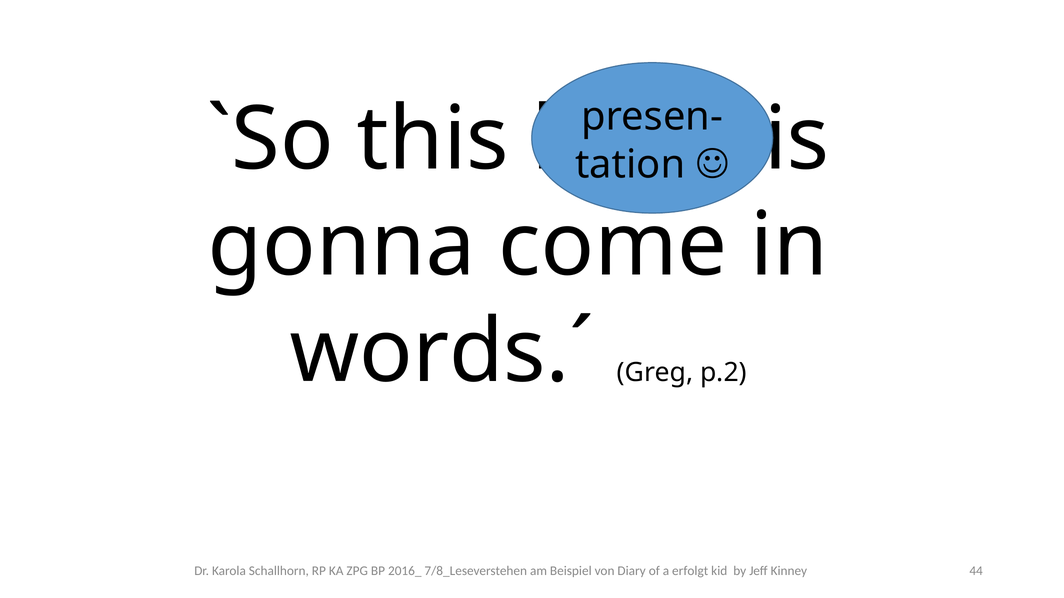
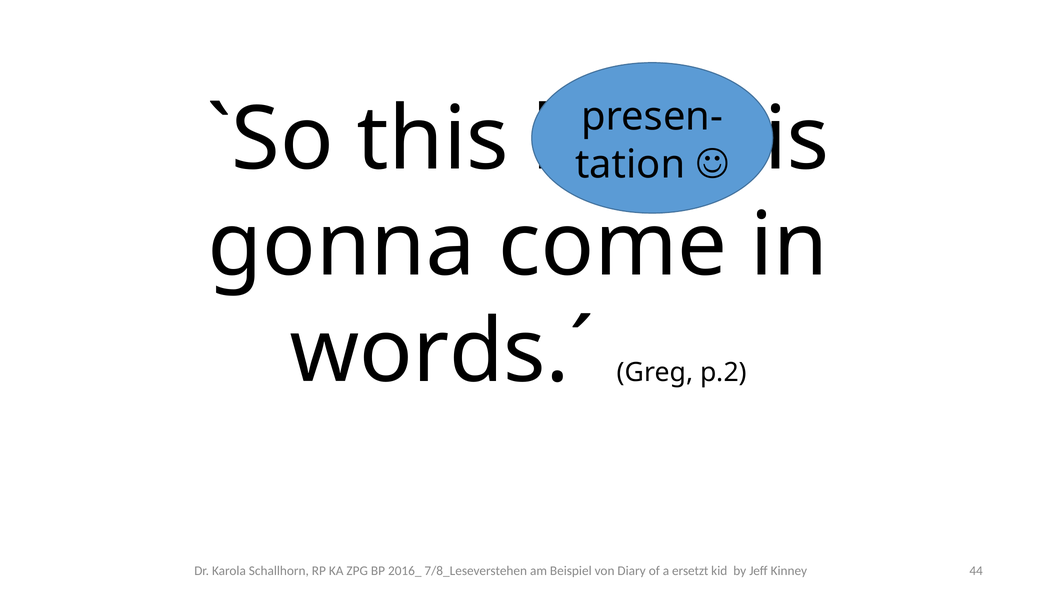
erfolgt: erfolgt -> ersetzt (690, 572)
